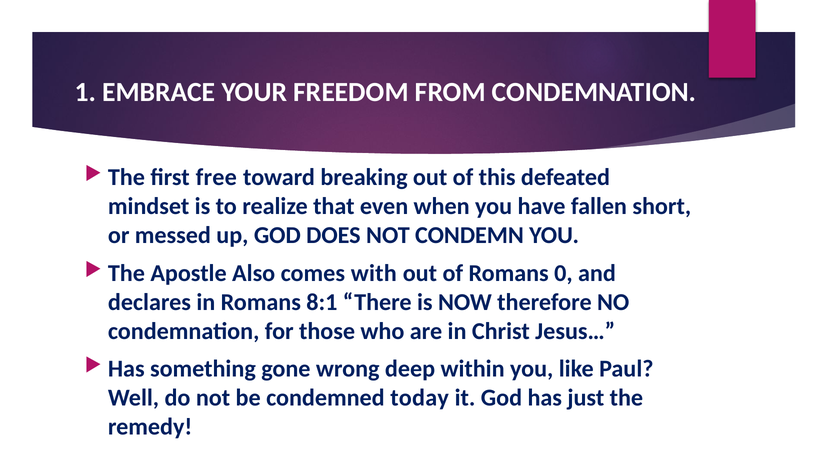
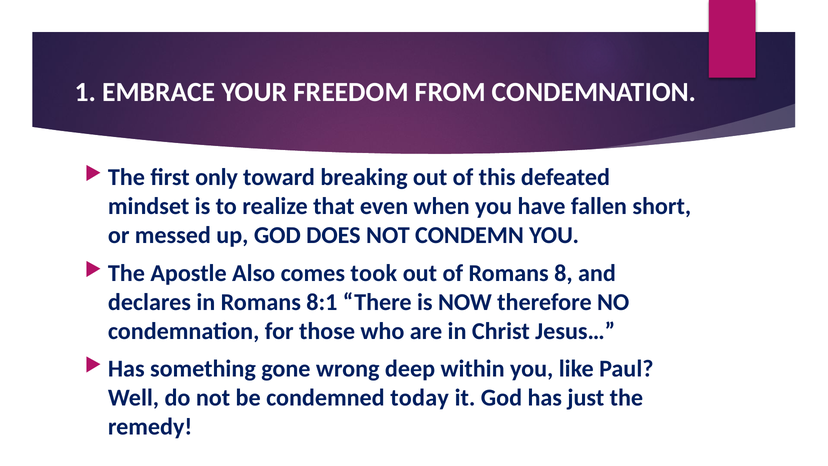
free: free -> only (216, 177)
with: with -> took (374, 273)
0: 0 -> 8 (563, 273)
